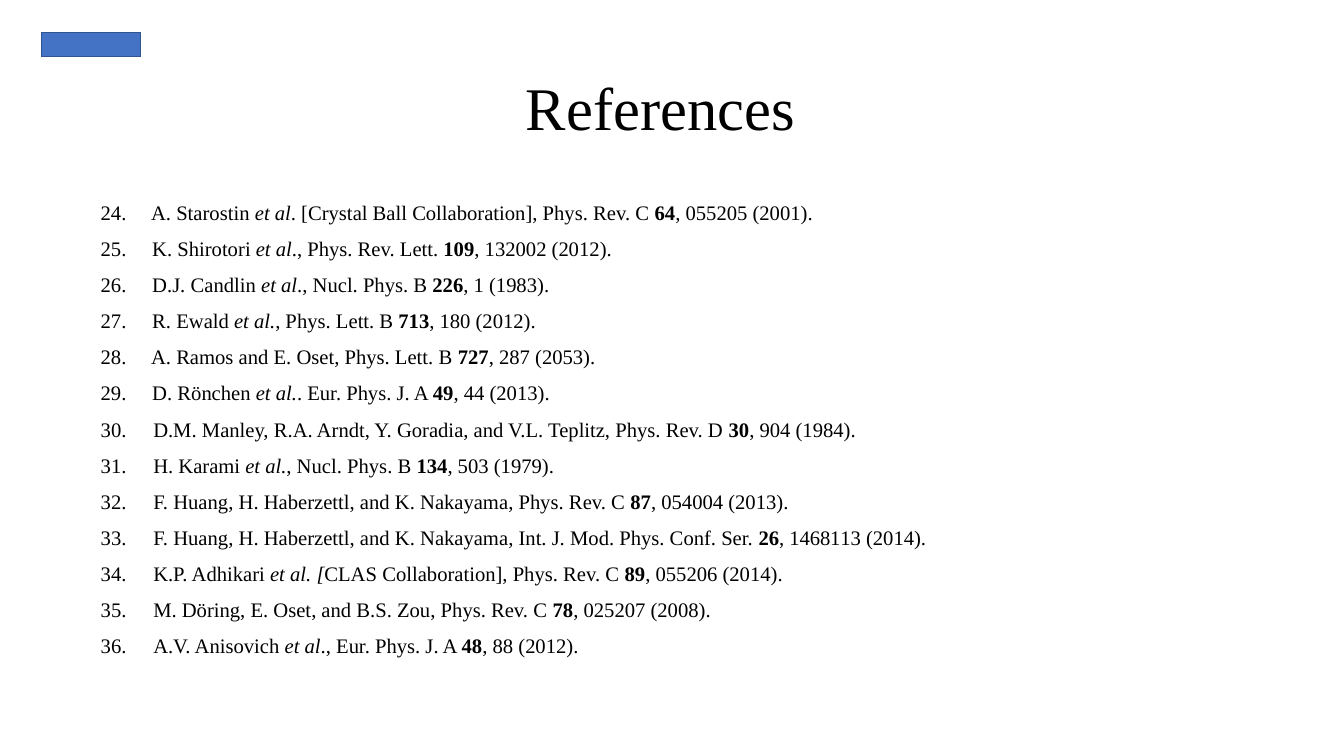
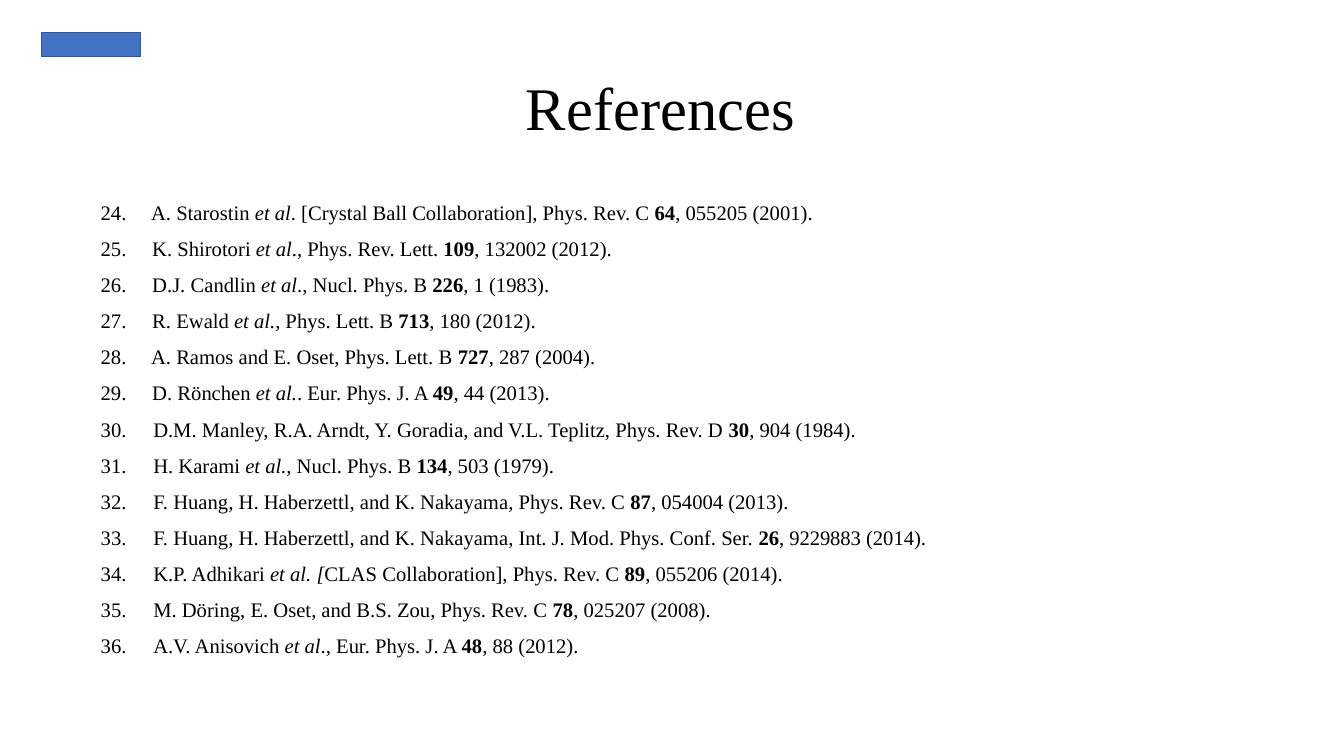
2053: 2053 -> 2004 (565, 358)
1468113: 1468113 -> 9229883 (825, 538)
